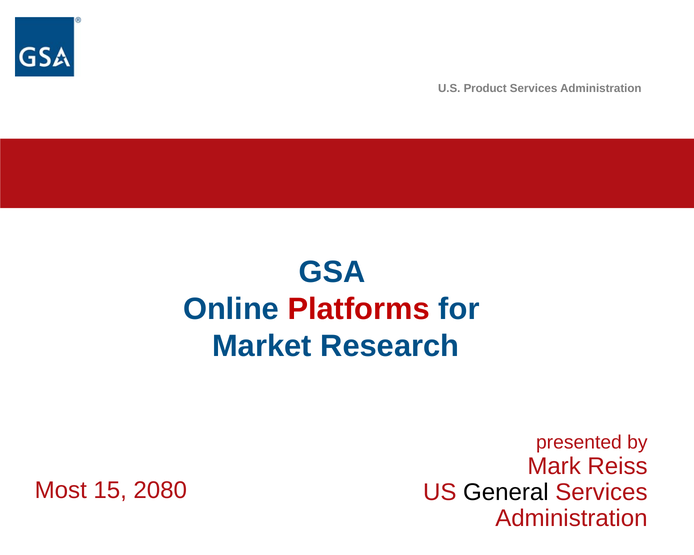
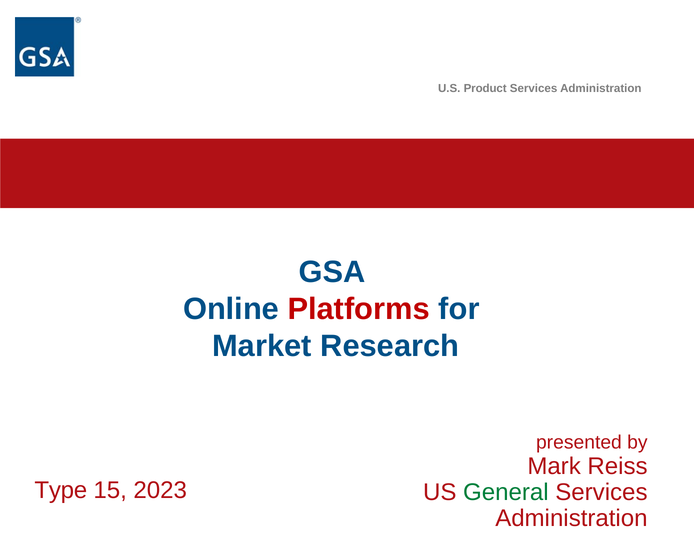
Most: Most -> Type (61, 491)
2080: 2080 -> 2023 (160, 491)
General colour: black -> green (506, 493)
